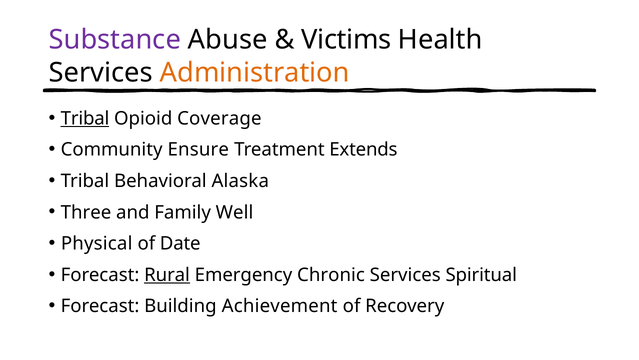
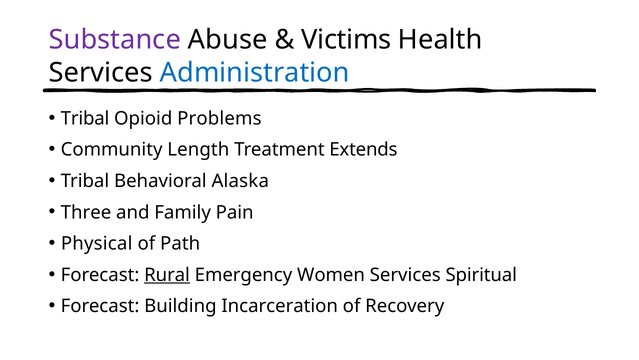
Administration colour: orange -> blue (255, 73)
Tribal underline: present -> none (85, 118)
Coverage: Coverage -> Problems (219, 118)
Ensure: Ensure -> Length (198, 149)
Well: Well -> Pain (235, 212)
Date: Date -> Path (180, 243)
Chronic: Chronic -> Women (331, 275)
Achievement: Achievement -> Incarceration (280, 306)
